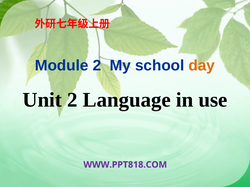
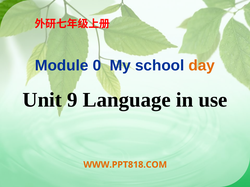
Module 2: 2 -> 0 (97, 66)
Unit 2: 2 -> 9 (72, 100)
WWW.PPT818.COM colour: purple -> orange (125, 165)
